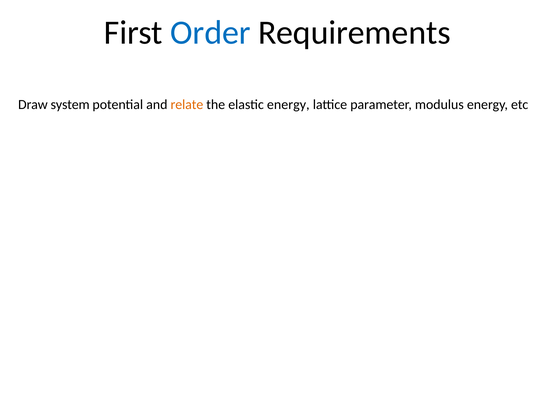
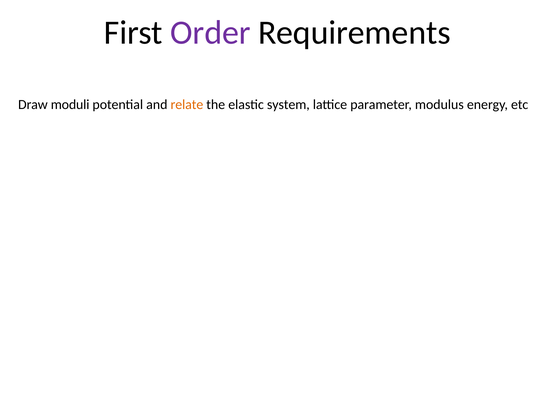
Order colour: blue -> purple (210, 32)
system: system -> moduli (70, 104)
elastic energy: energy -> system (288, 104)
